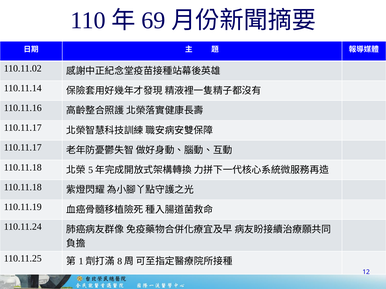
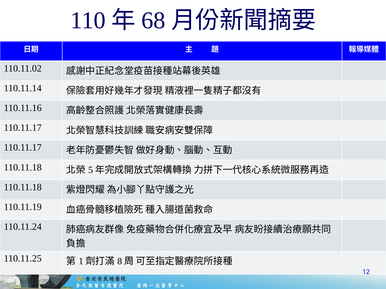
69: 69 -> 68 (153, 21)
